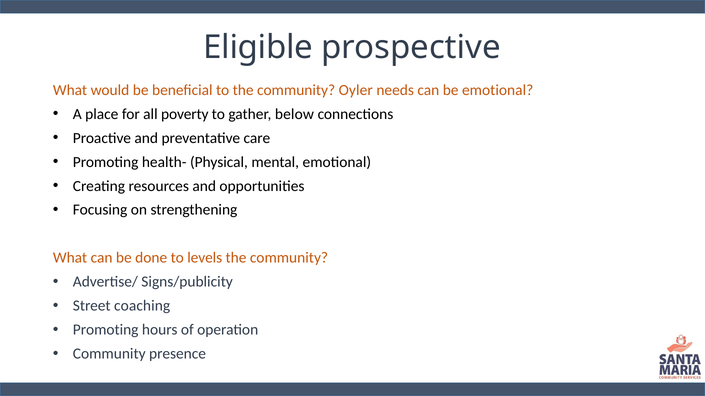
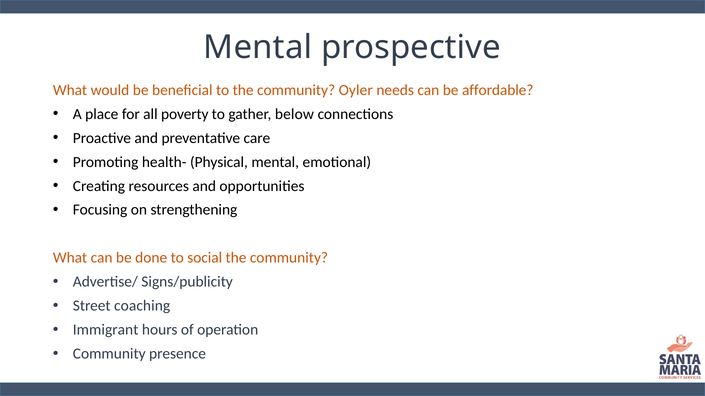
Eligible: Eligible -> Mental (258, 48)
be emotional: emotional -> affordable (498, 90)
levels: levels -> social (205, 258)
Promoting: Promoting -> Immigrant (106, 330)
